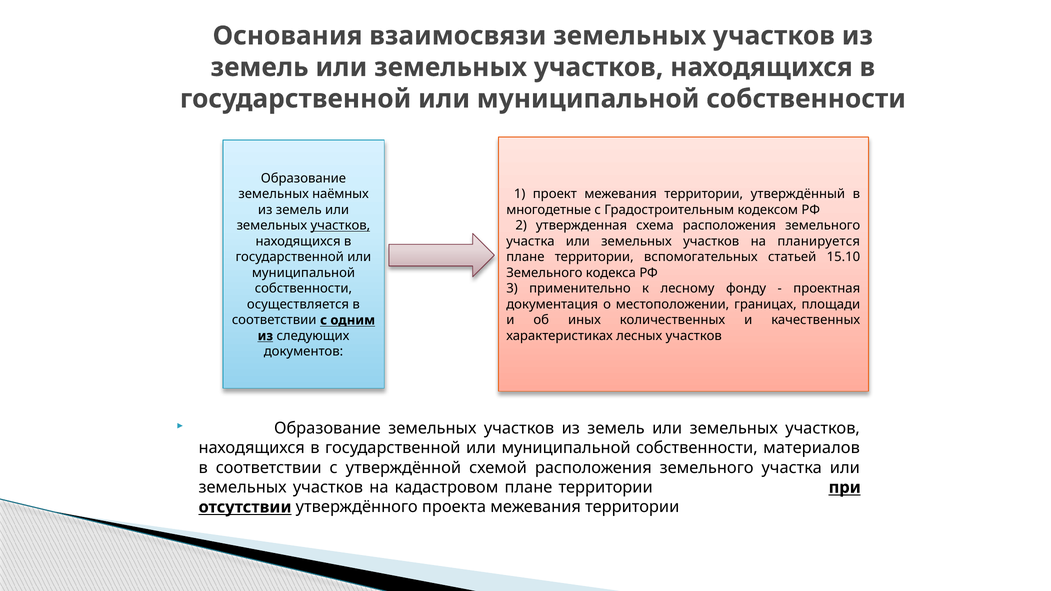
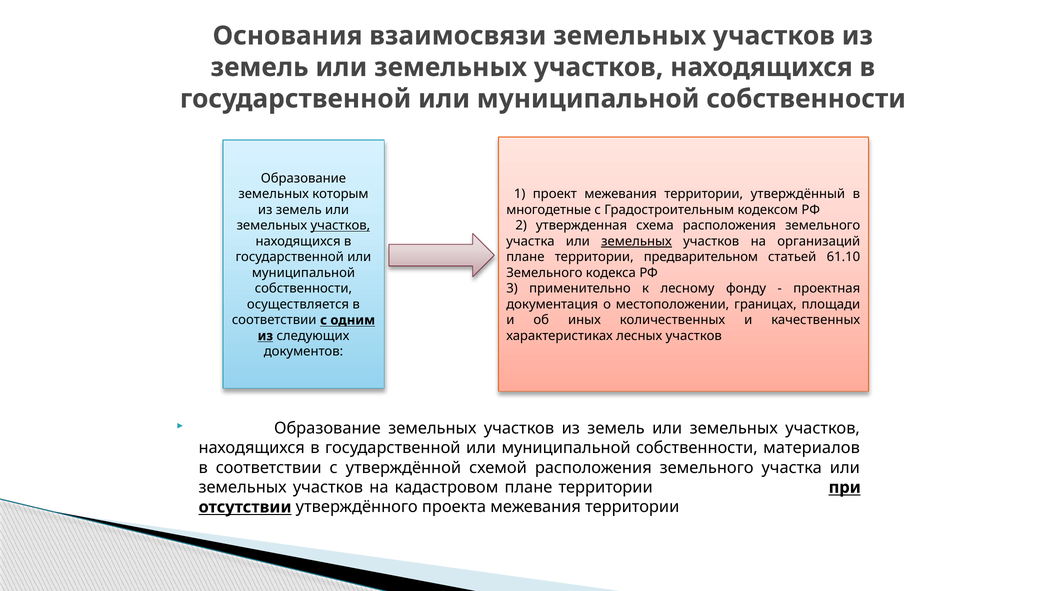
наёмных: наёмных -> которым (340, 194)
земельных underline: none -> present (636, 241)
планируется: планируется -> организаций (819, 241)
вспомогательных: вспомогательных -> предварительном (701, 257)
15.10: 15.10 -> 61.10 (843, 257)
